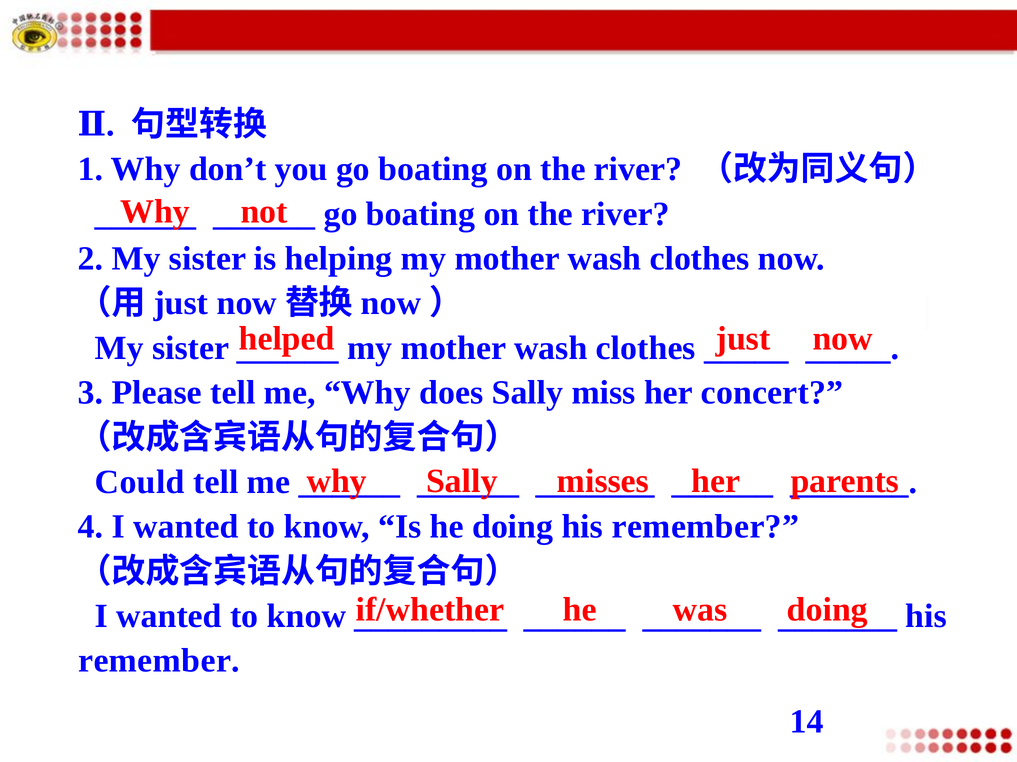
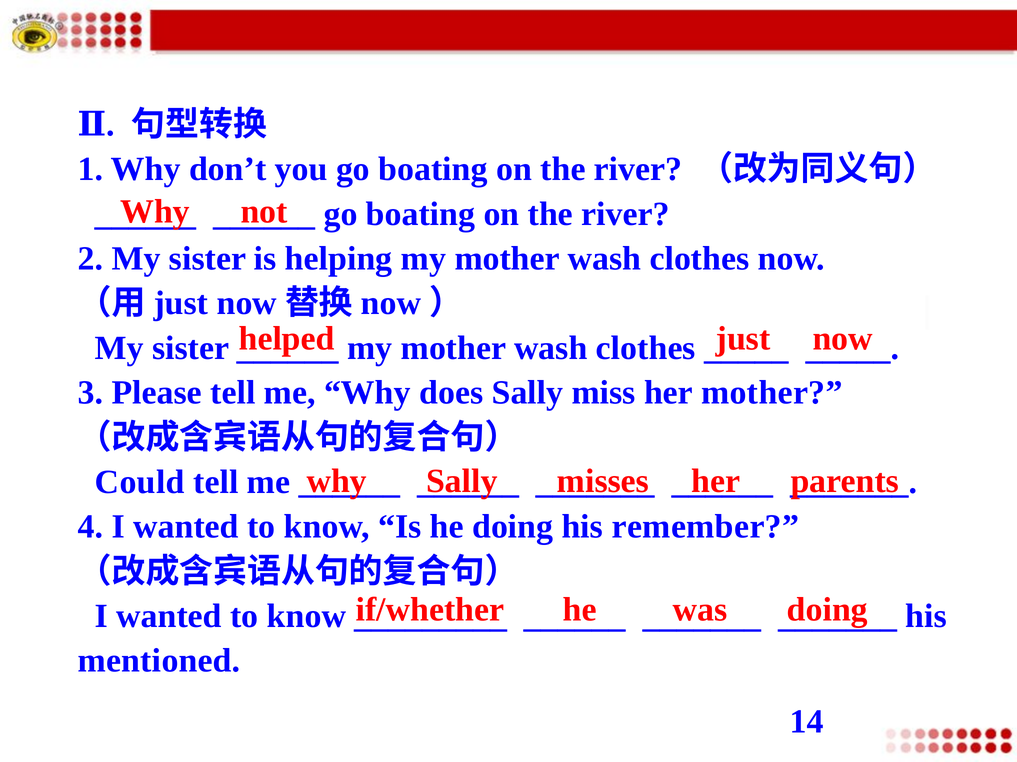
her concert: concert -> mother (772, 393)
remember: remember -> mentioned (159, 661)
